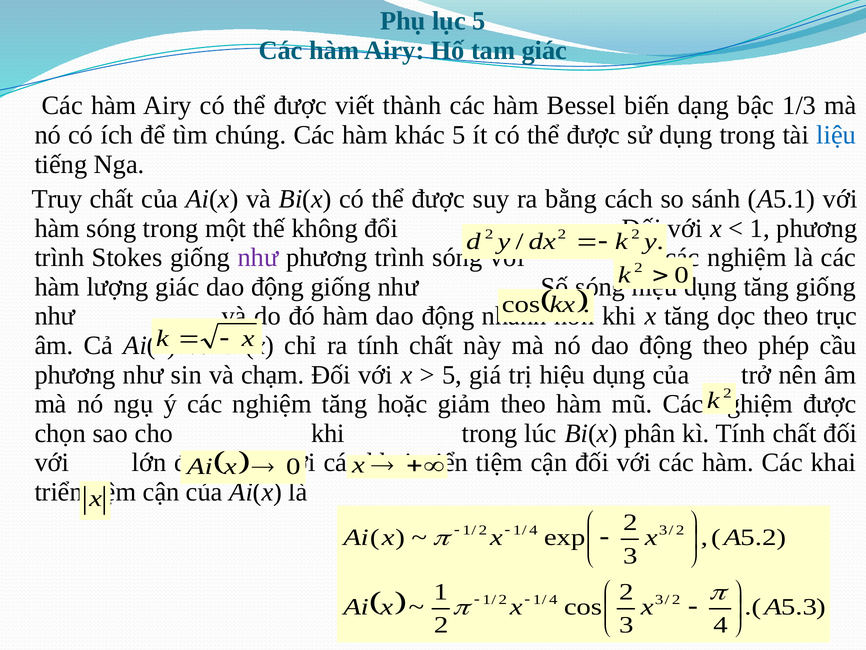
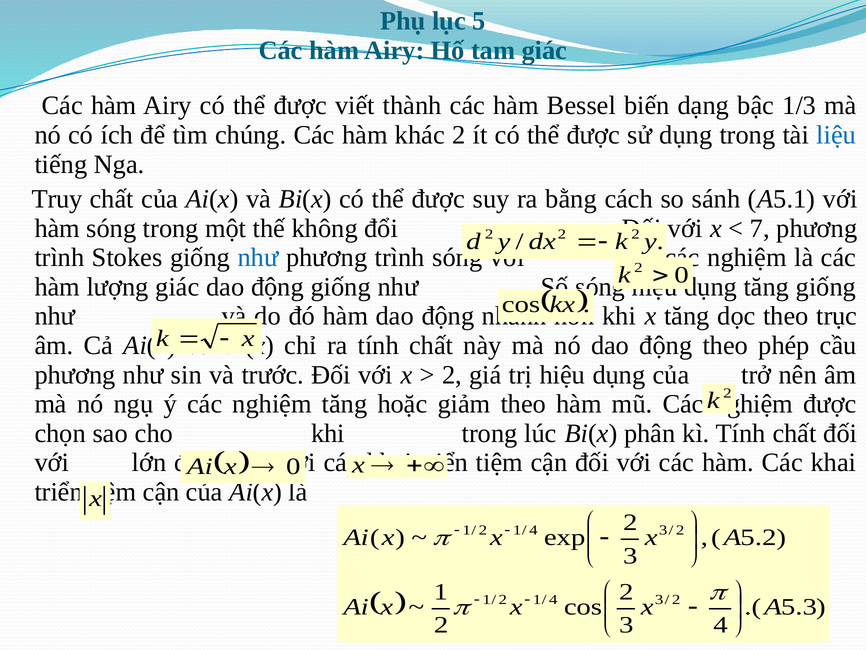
khác 5: 5 -> 2 (459, 135)
1: 1 -> 7 (760, 228)
như colour: purple -> blue (258, 257)
chạm: chạm -> trước (273, 375)
5: 5 -> 2 (452, 375)
